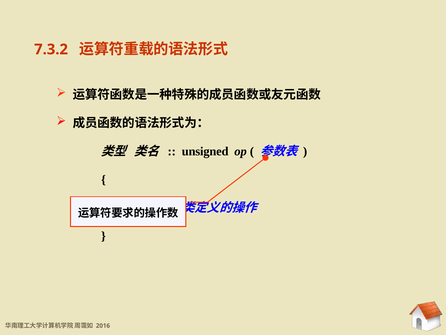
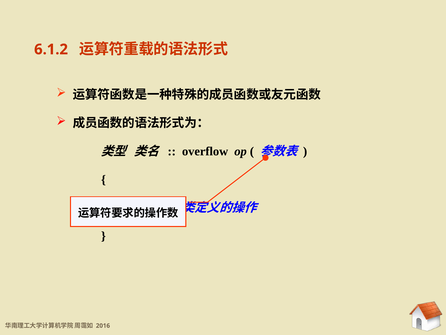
7.3.2: 7.3.2 -> 6.1.2 (51, 49)
unsigned: unsigned -> overflow (205, 151)
